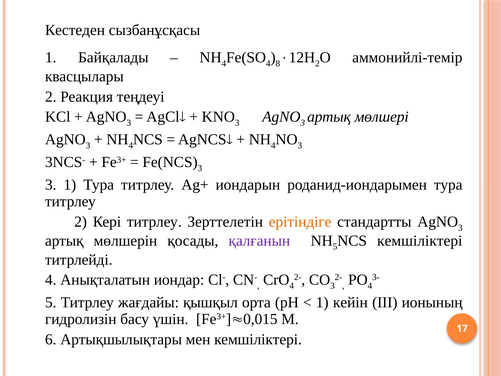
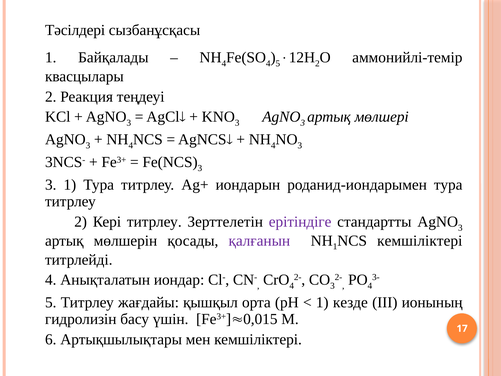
Кестеден: Кестеден -> Тәсілдері (75, 30)
8: 8 -> 5 (278, 63)
ерітіндіге colour: orange -> purple (300, 222)
5: 5 -> 1 (335, 246)
кейін: кейін -> кезде (350, 302)
